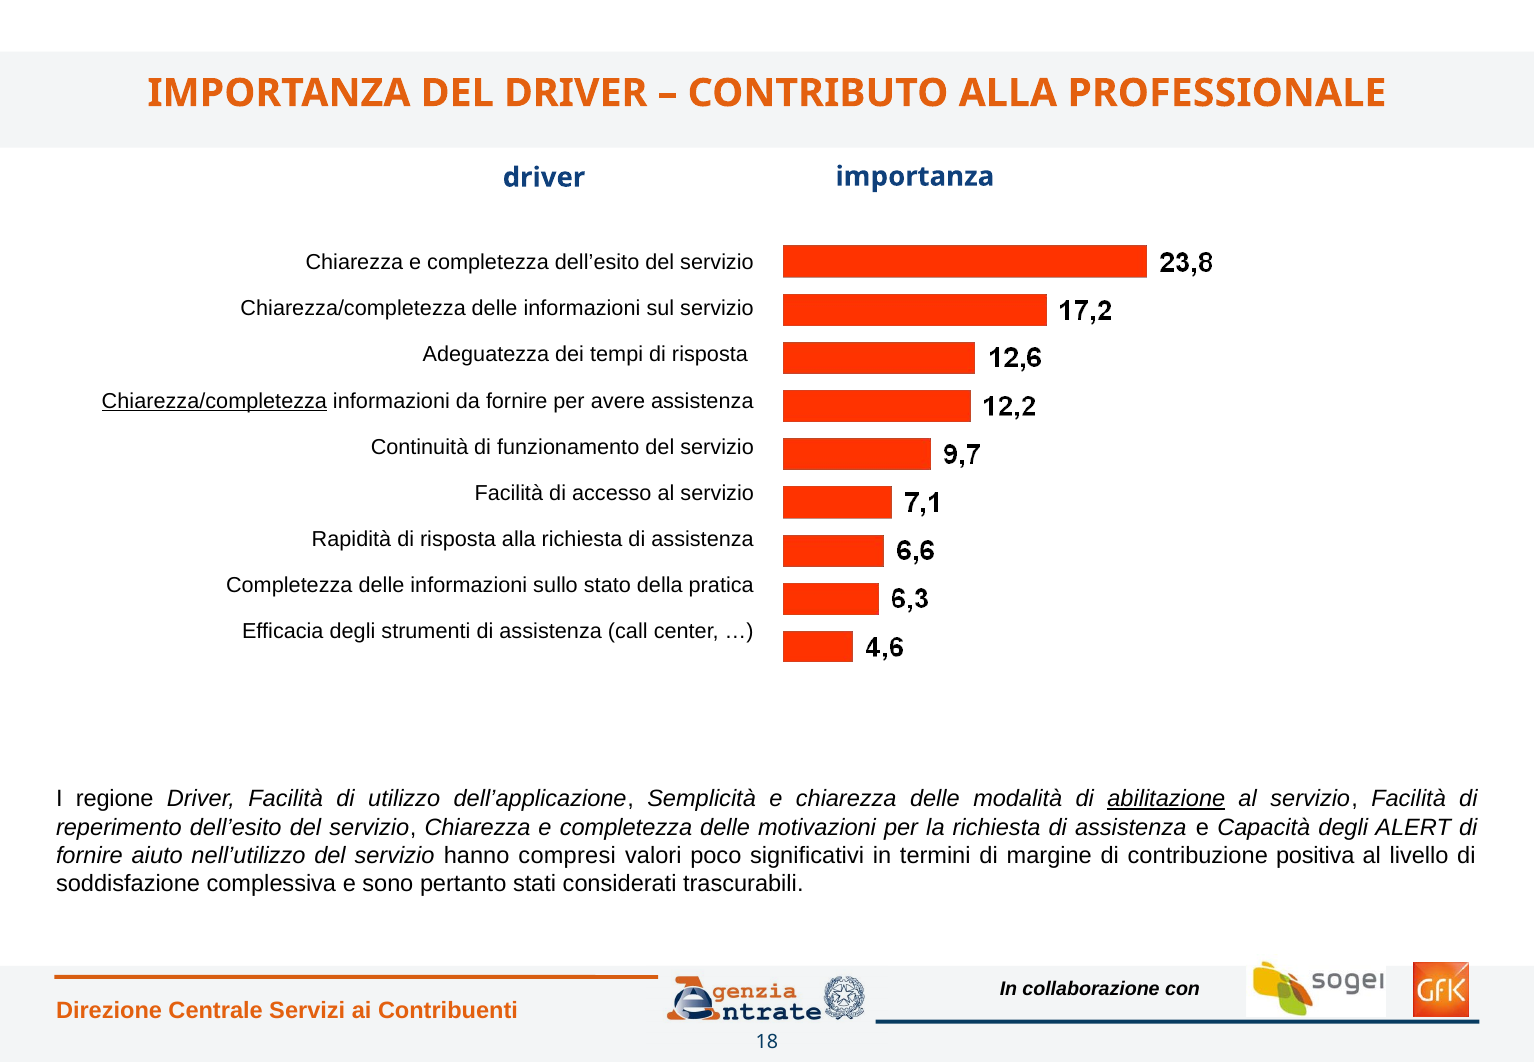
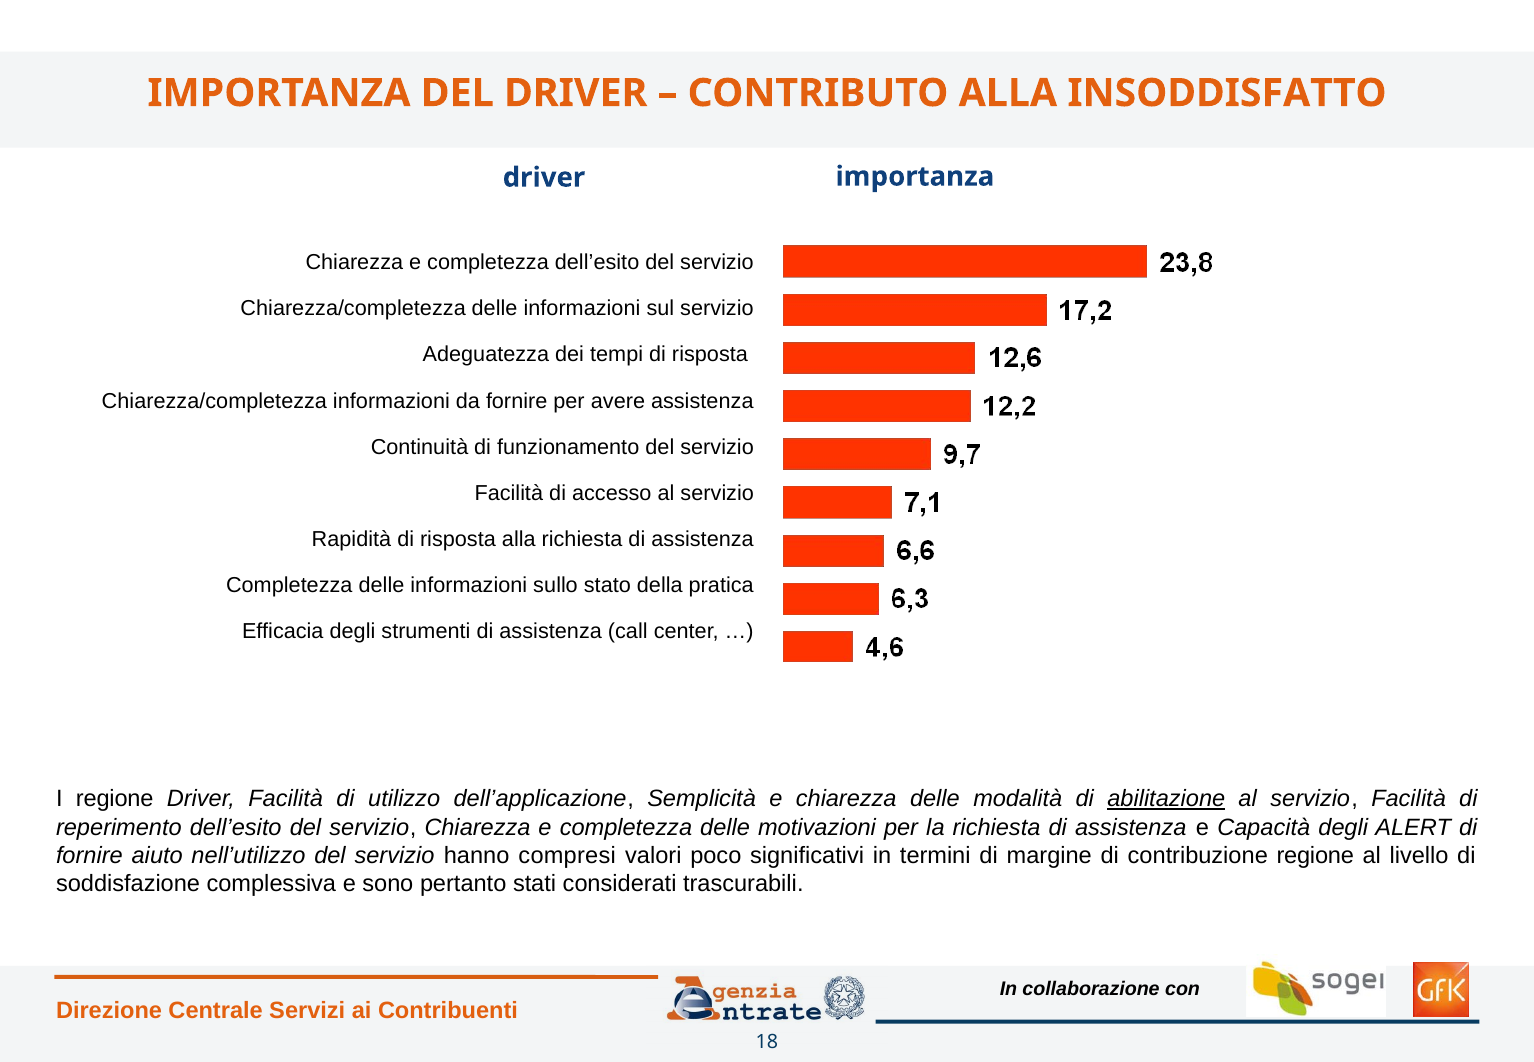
PROFESSIONALE: PROFESSIONALE -> INSODDISFATTO (1227, 93)
Chiarezza/completezza underline: present -> none (214, 401)
contribuzione positiva: positiva -> regione (1315, 856)
